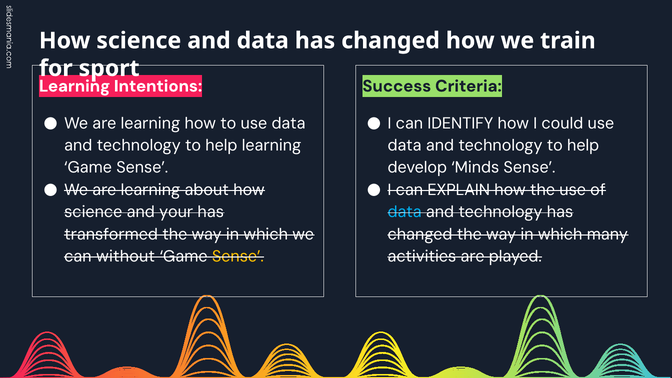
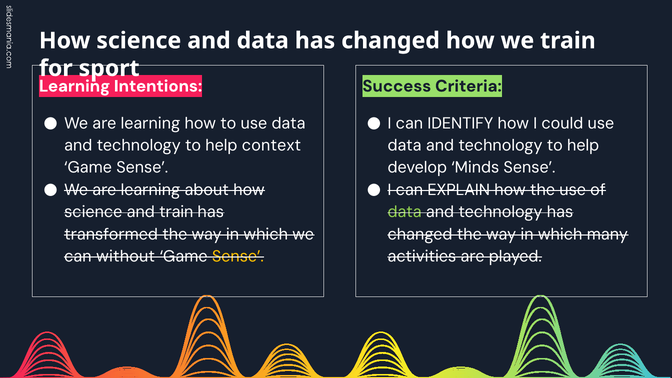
help learning: learning -> context (271, 145)
and your: your -> train (176, 212)
data colour: light blue -> light green (405, 212)
